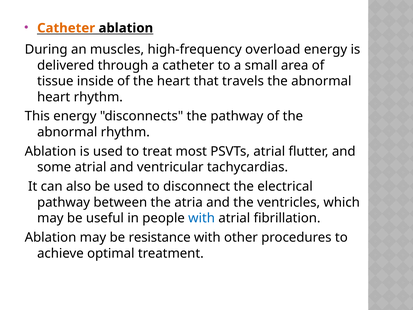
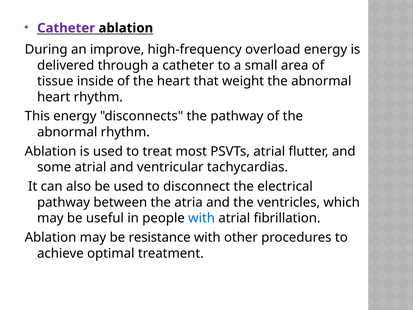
Catheter colour: orange -> purple (66, 28)
muscles: muscles -> improve (117, 49)
travels: travels -> weight (243, 81)
